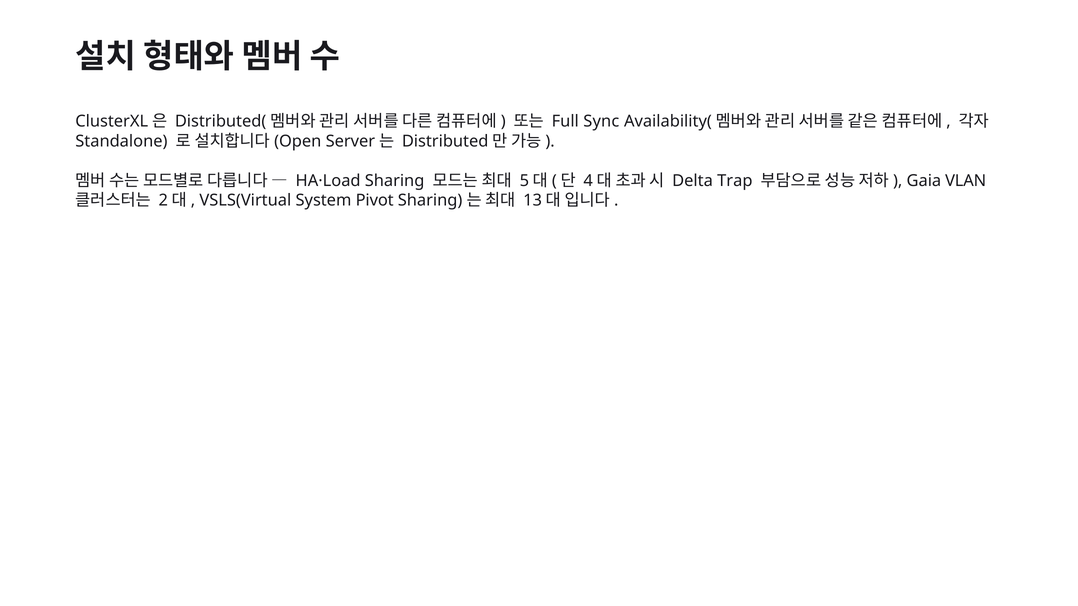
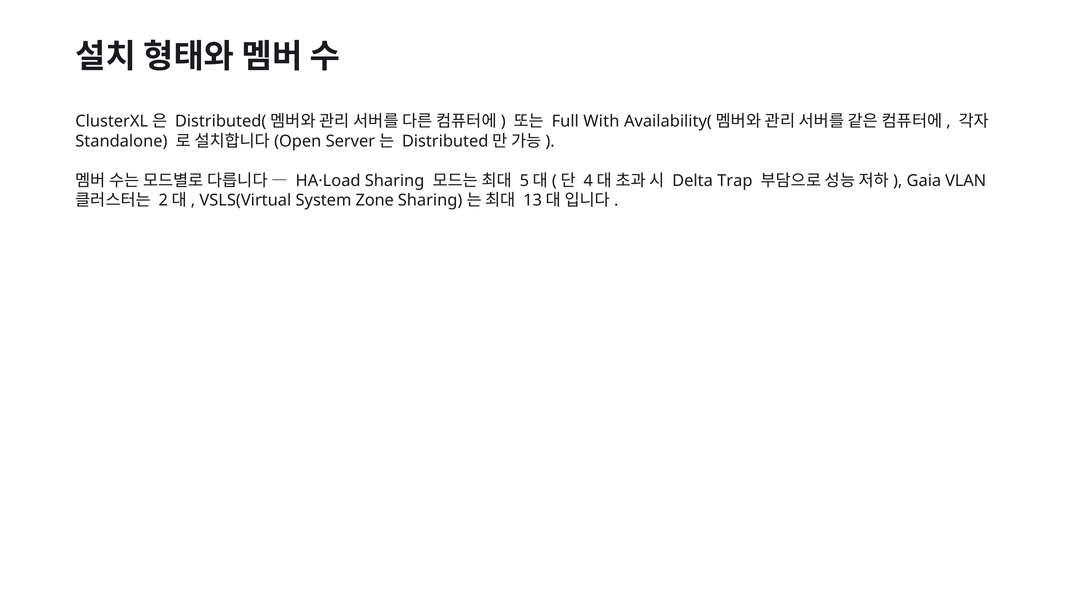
Sync: Sync -> With (601, 121)
Pivot: Pivot -> Zone (375, 201)
